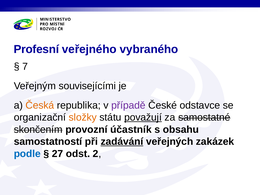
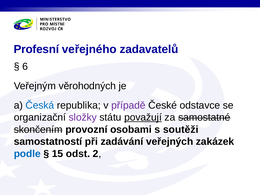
vybraného: vybraného -> zadavatelů (149, 49)
7: 7 -> 6 (25, 67)
souvisejícími: souvisejícími -> věrohodných (87, 86)
Česká colour: orange -> blue (40, 105)
složky colour: orange -> purple (83, 117)
účastník: účastník -> osobami (131, 130)
obsahu: obsahu -> soutěži (181, 130)
zadávání underline: present -> none (122, 142)
27: 27 -> 15 (58, 154)
